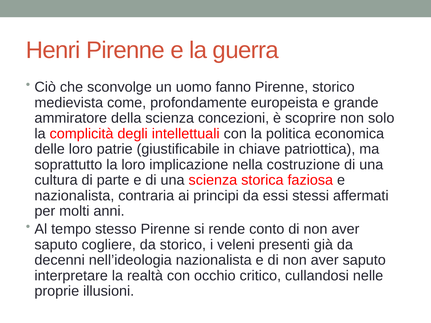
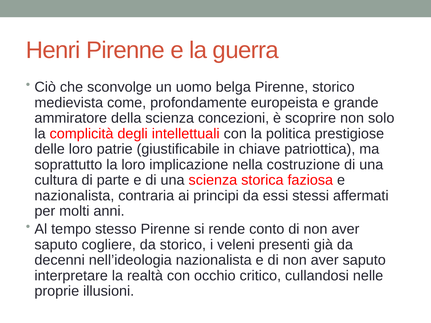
fanno: fanno -> belga (233, 87)
economica: economica -> prestigiose (349, 134)
